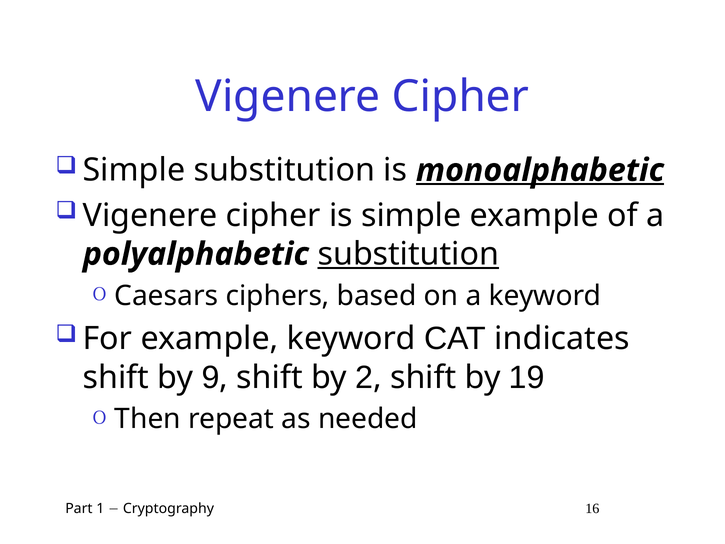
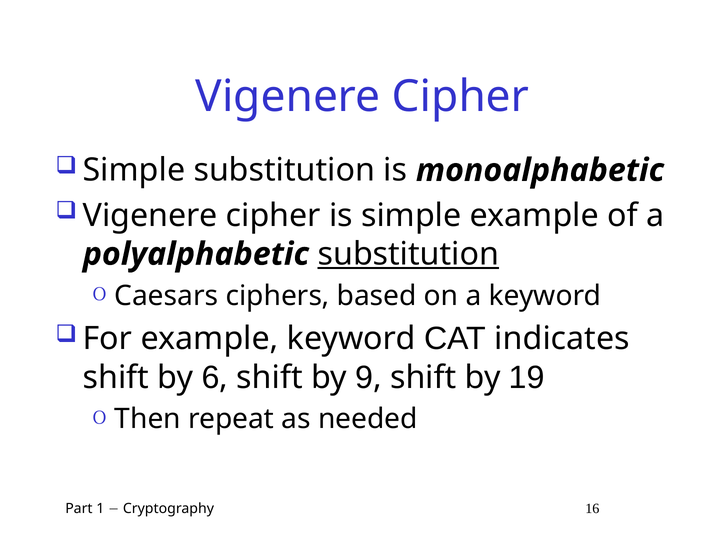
monoalphabetic underline: present -> none (540, 170)
9: 9 -> 6 (211, 377)
2: 2 -> 9 (364, 377)
